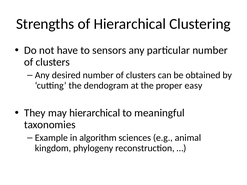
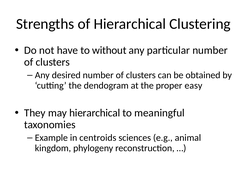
sensors: sensors -> without (109, 50)
algorithm: algorithm -> centroids (98, 138)
